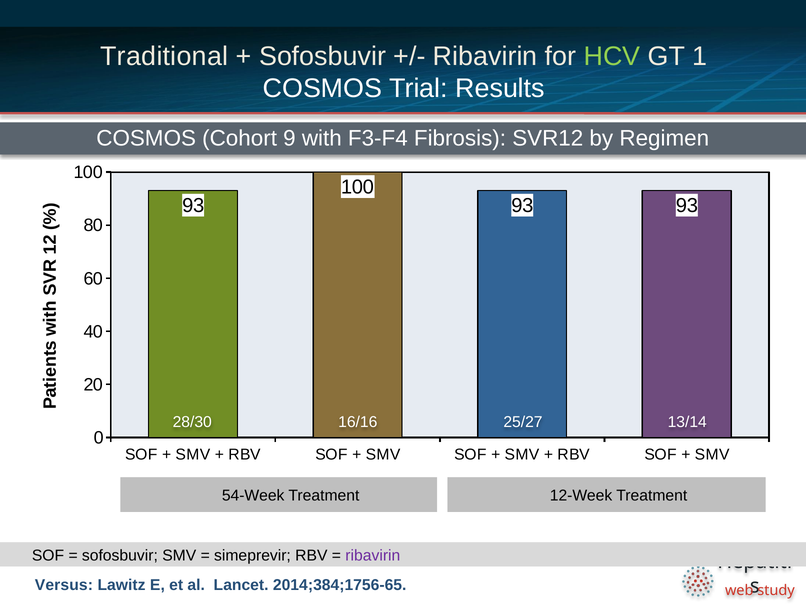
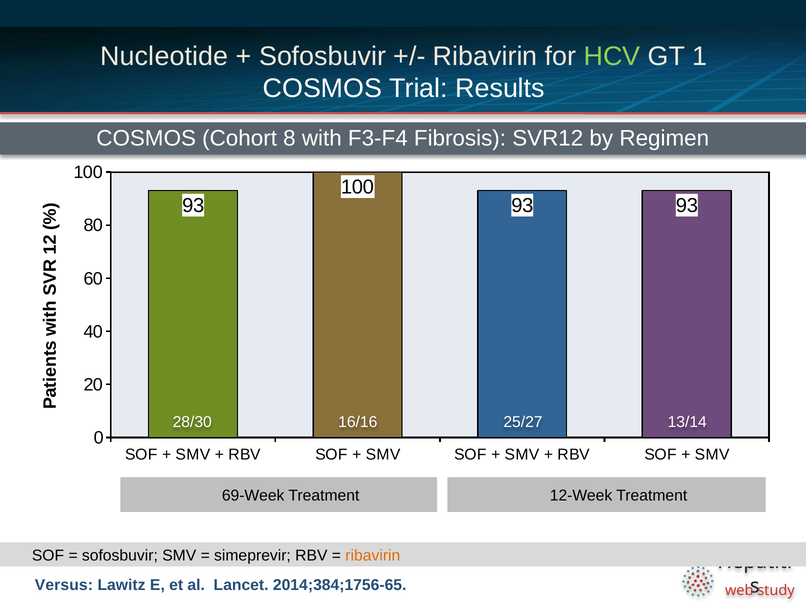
Traditional: Traditional -> Nucleotide (164, 56)
9: 9 -> 8 (289, 138)
54-Week: 54-Week -> 69-Week (253, 495)
ribavirin colour: purple -> orange (373, 555)
